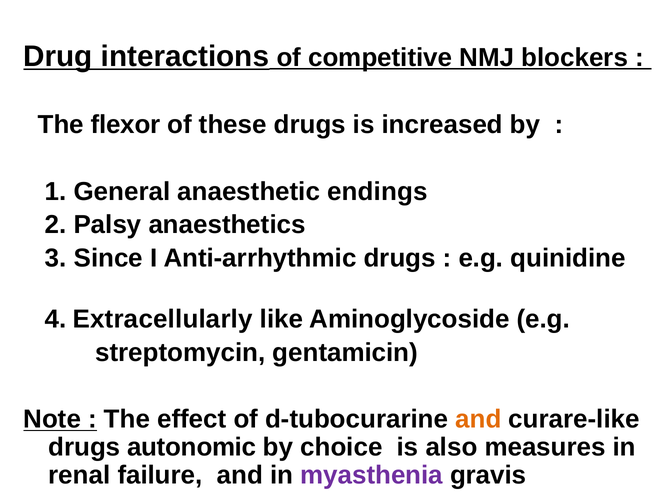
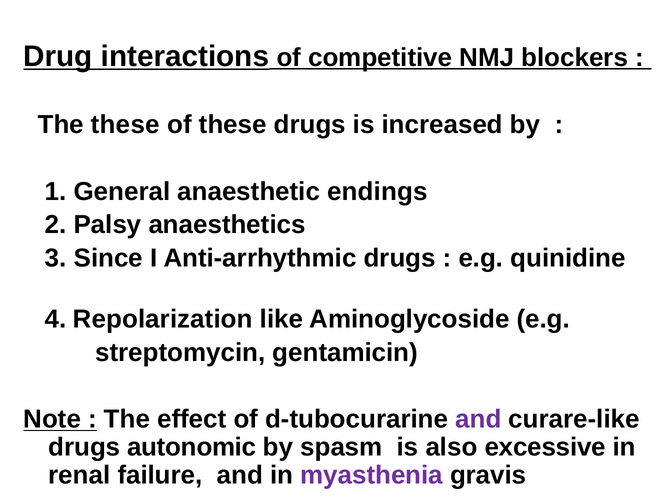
The flexor: flexor -> these (125, 125)
Extracellularly: Extracellularly -> Repolarization (163, 319)
and colour: orange -> purple (478, 419)
choice: choice -> spasm (341, 447)
measures: measures -> excessive (545, 447)
